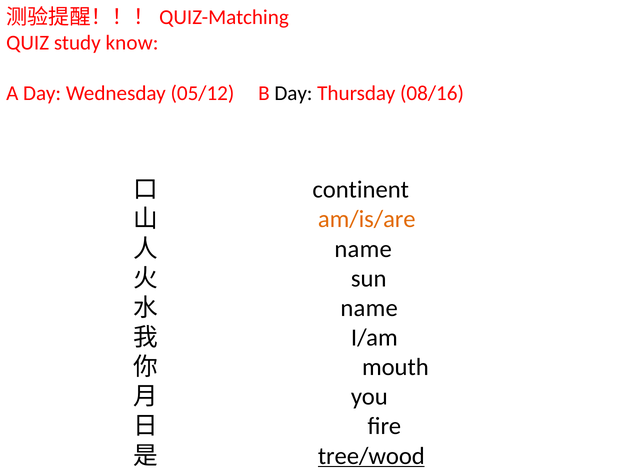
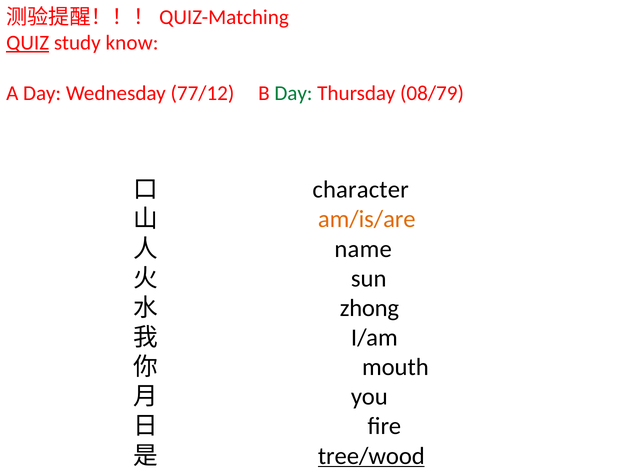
QUIZ underline: none -> present (28, 43)
05/12: 05/12 -> 77/12 (202, 93)
Day colour: black -> green (293, 93)
08/16: 08/16 -> 08/79 (432, 93)
continent: continent -> character (361, 190)
name: name -> zhong (369, 308)
